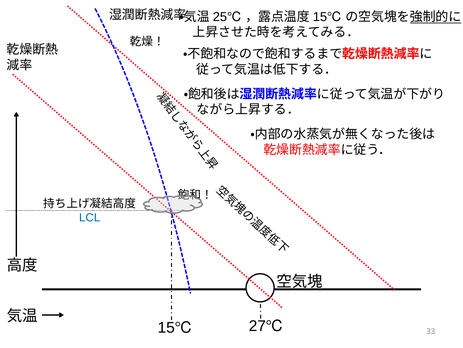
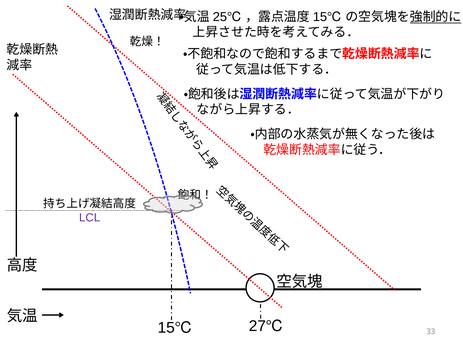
LCL colour: blue -> purple (90, 217)
